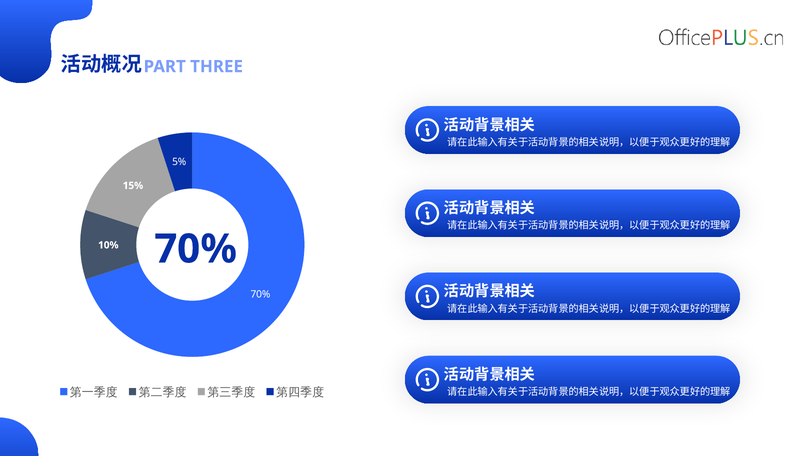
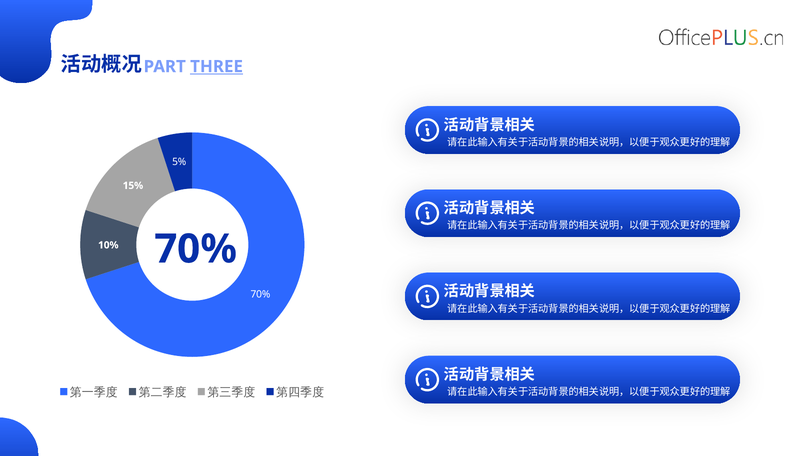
THREE underline: none -> present (217, 67)
